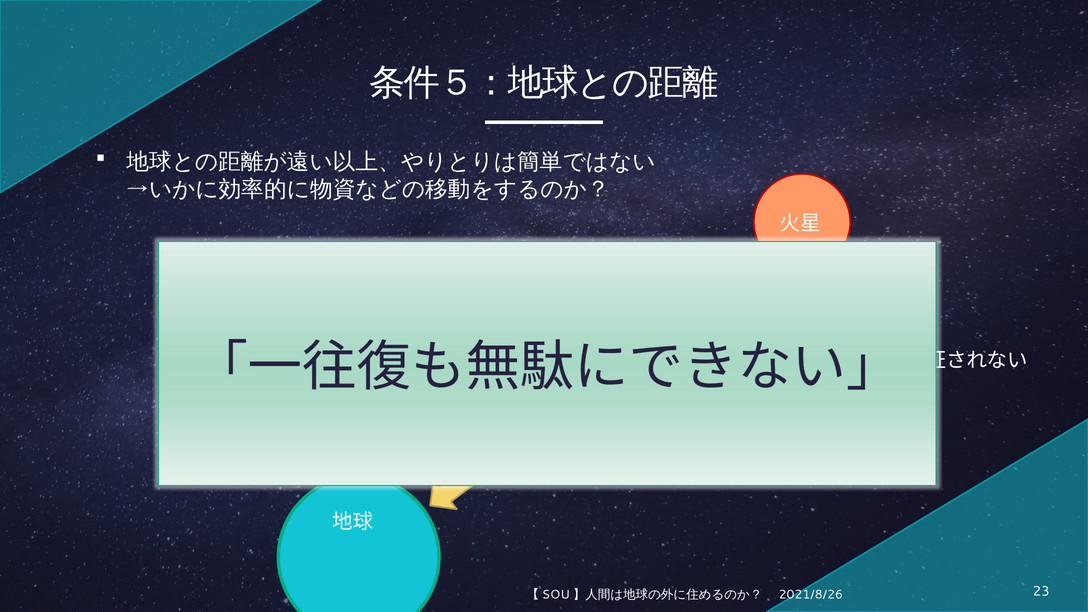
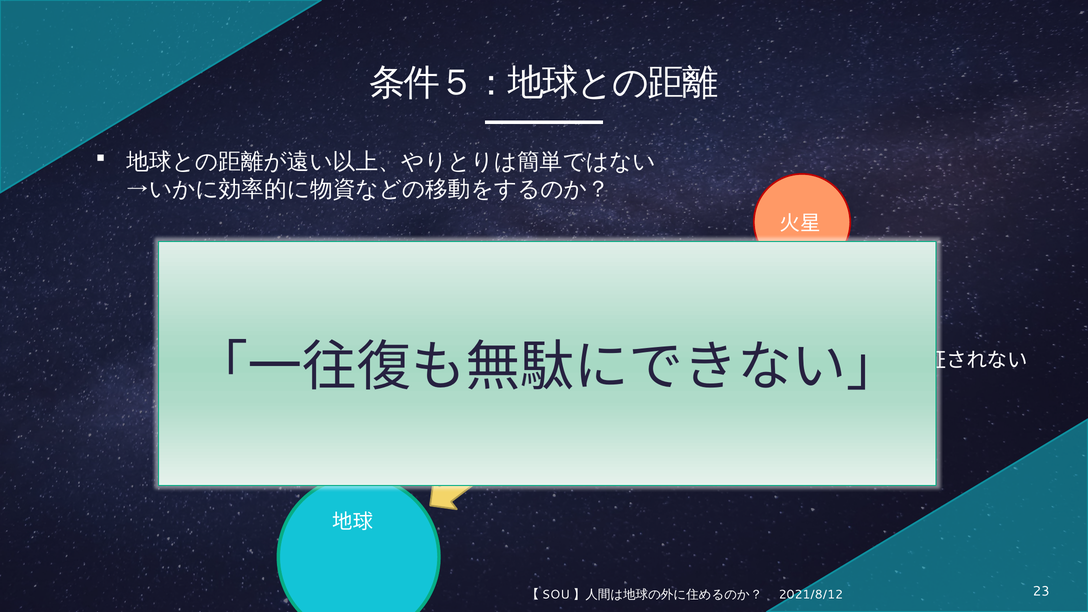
2021/8/26: 2021/8/26 -> 2021/8/12 (811, 595)
